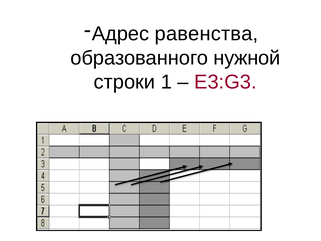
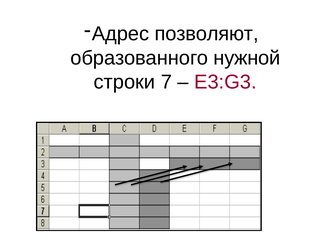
равенства: равенства -> позволяют (207, 34)
1: 1 -> 7 (166, 82)
